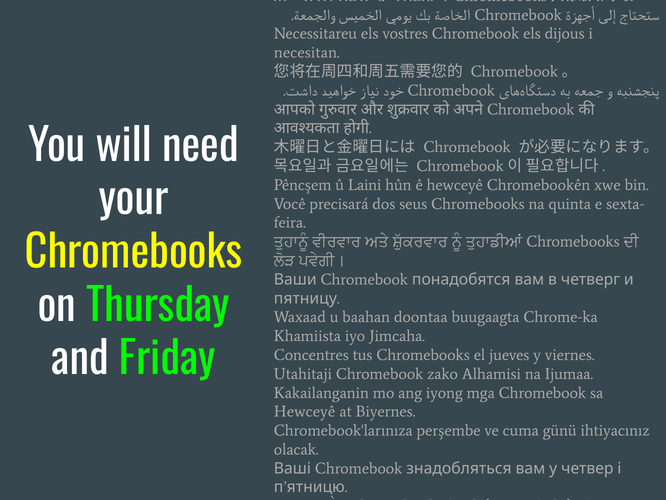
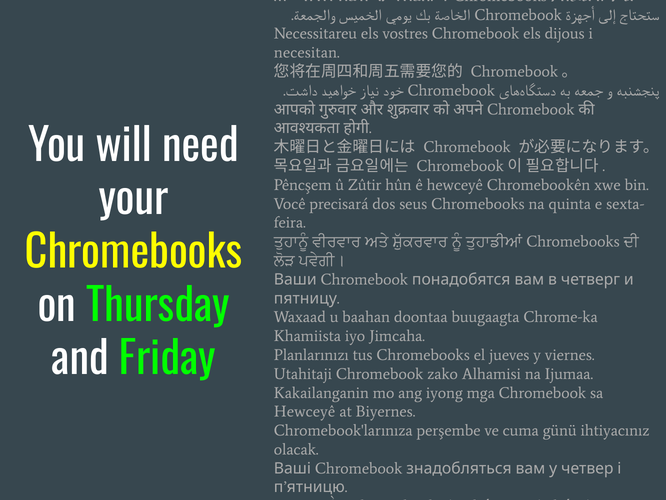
Laini: Laini -> Zûtir (365, 185)
Concentres: Concentres -> Planlarınızı (311, 355)
